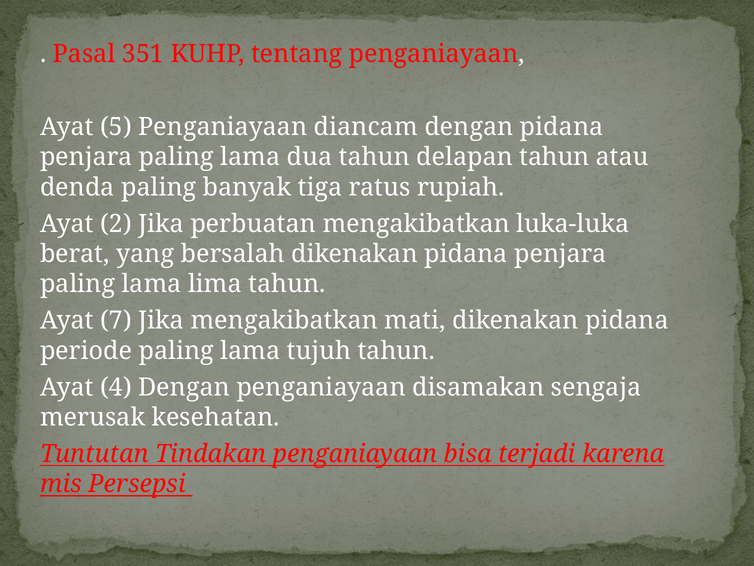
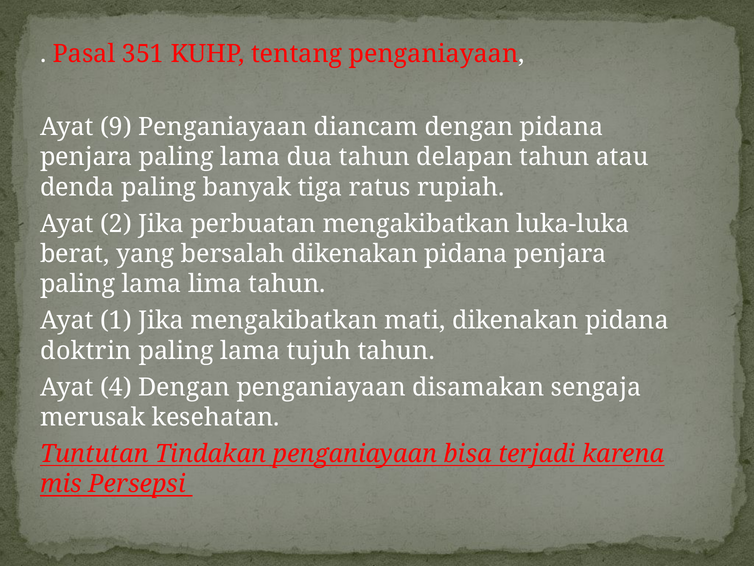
5: 5 -> 9 (116, 127)
7: 7 -> 1 (116, 320)
periode: periode -> doktrin (86, 351)
